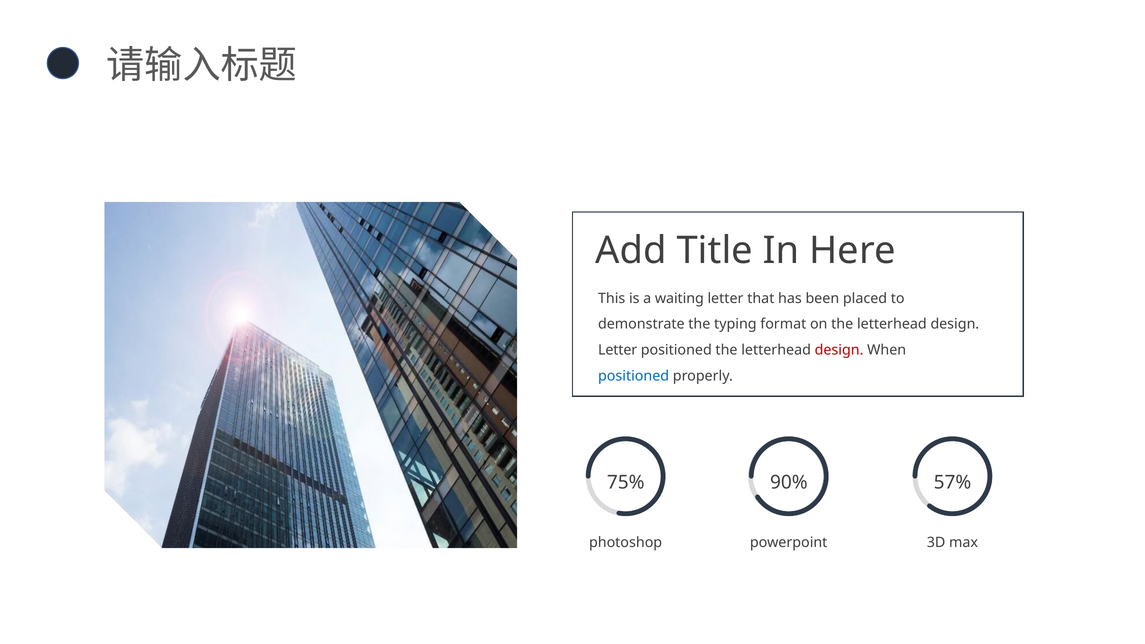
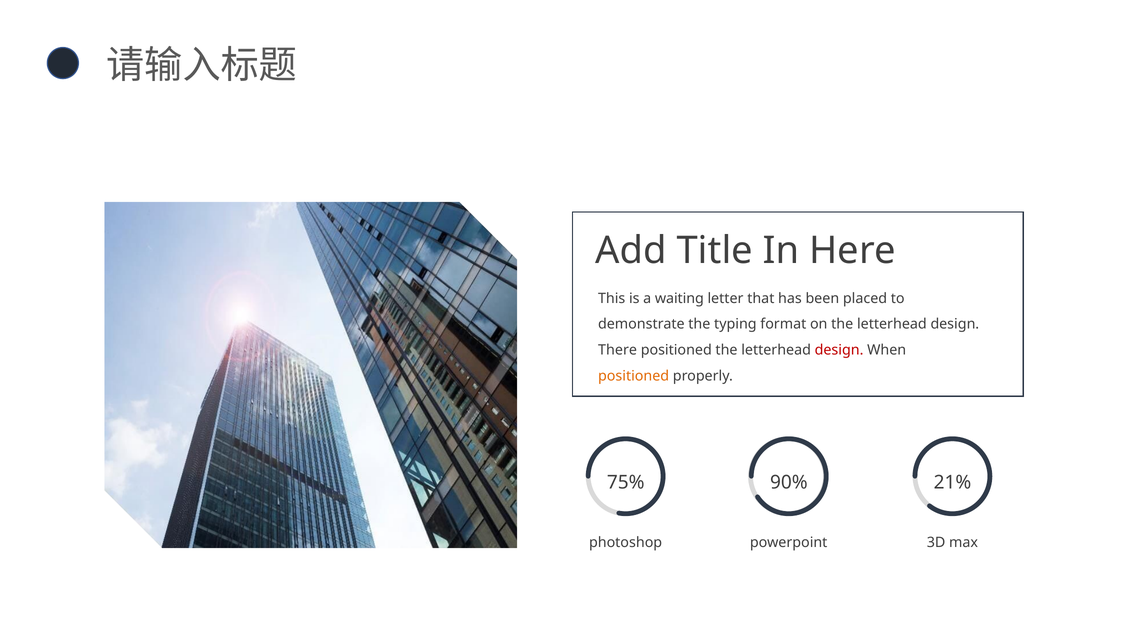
Letter: Letter -> There (618, 350)
positioned colour: blue -> orange (634, 376)
57%: 57% -> 21% (953, 483)
